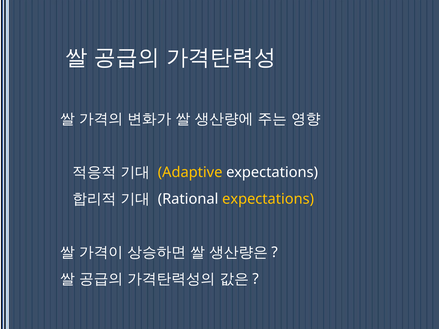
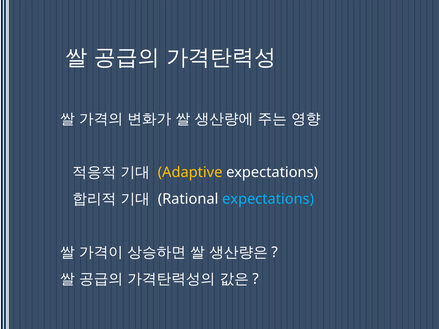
expectations colour: yellow -> light blue (268, 199)
